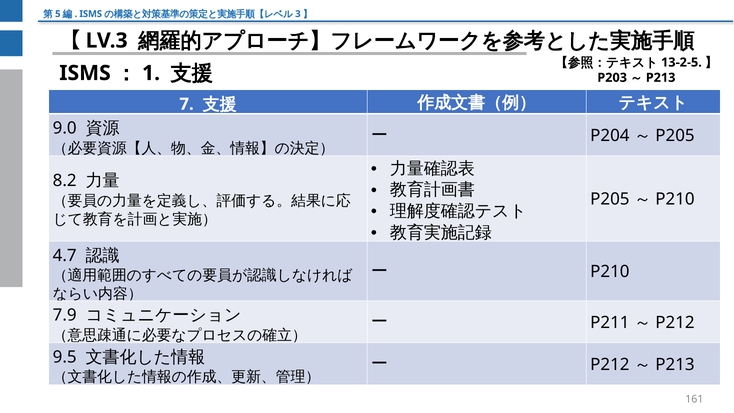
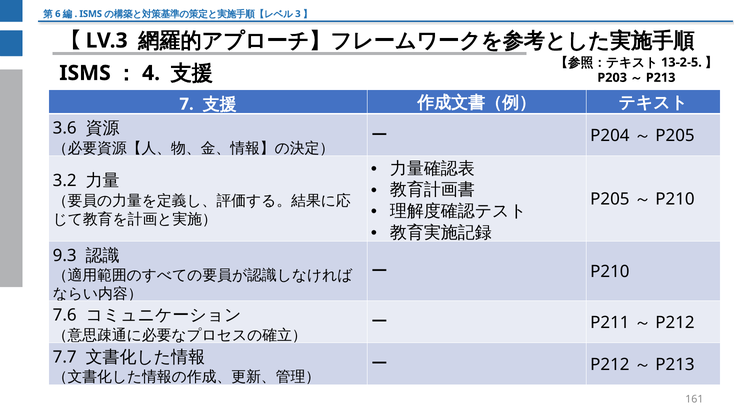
5: 5 -> 6 (58, 14)
1: 1 -> 4 (151, 73)
9.0: 9.0 -> 3.6 (65, 128)
8.2: 8.2 -> 3.2 (65, 181)
4.7: 4.7 -> 9.3 (65, 255)
7.9: 7.9 -> 7.6 (65, 315)
9.5: 9.5 -> 7.7 (65, 357)
